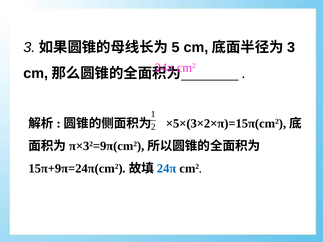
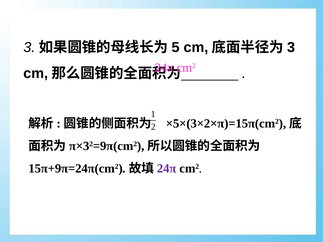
24π colour: blue -> purple (167, 169)
